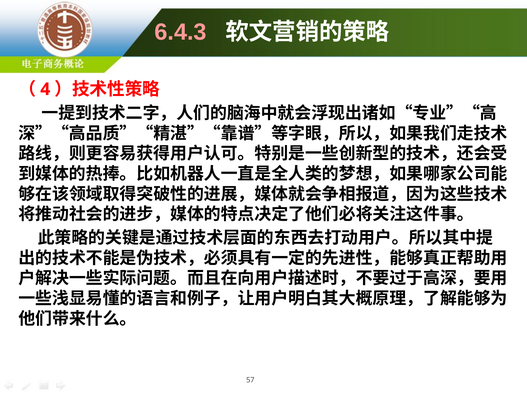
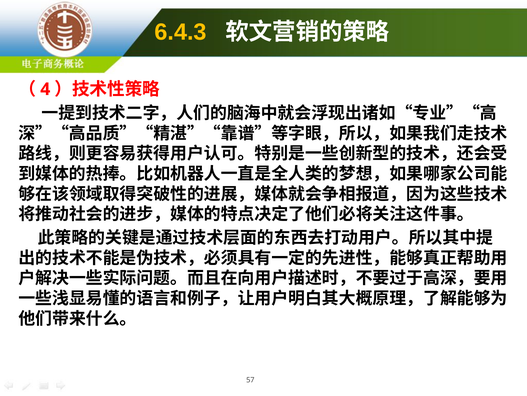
6.4.3 colour: pink -> yellow (181, 32)
